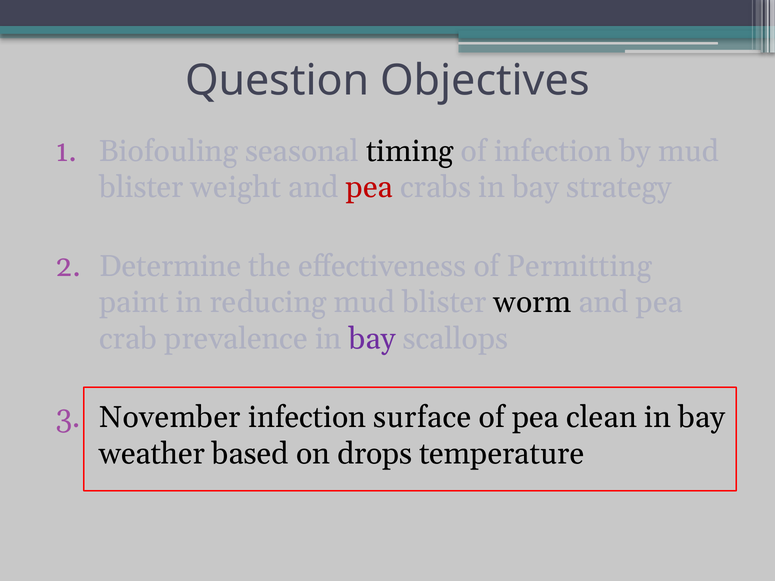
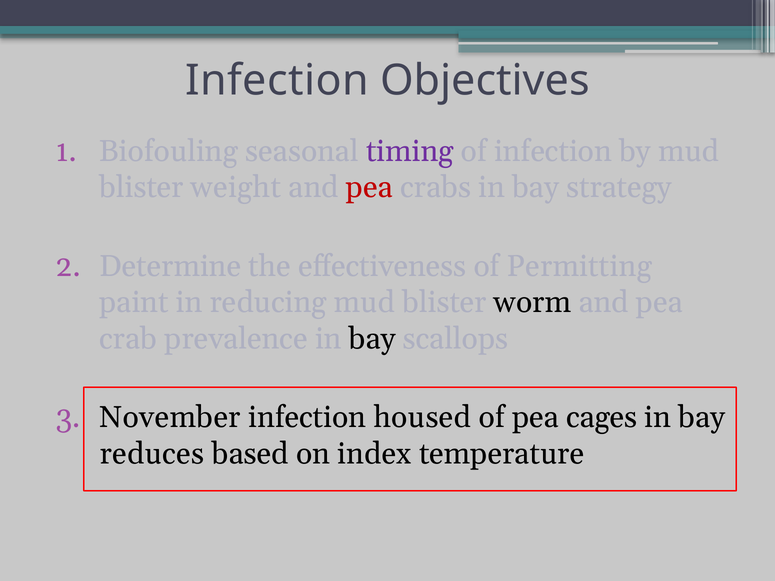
Question: Question -> Infection (277, 80)
timing colour: black -> purple (410, 151)
bay colour: purple -> black (372, 339)
surface: surface -> housed (422, 418)
clean: clean -> cages (602, 418)
weather: weather -> reduces (152, 454)
drops: drops -> index (374, 454)
